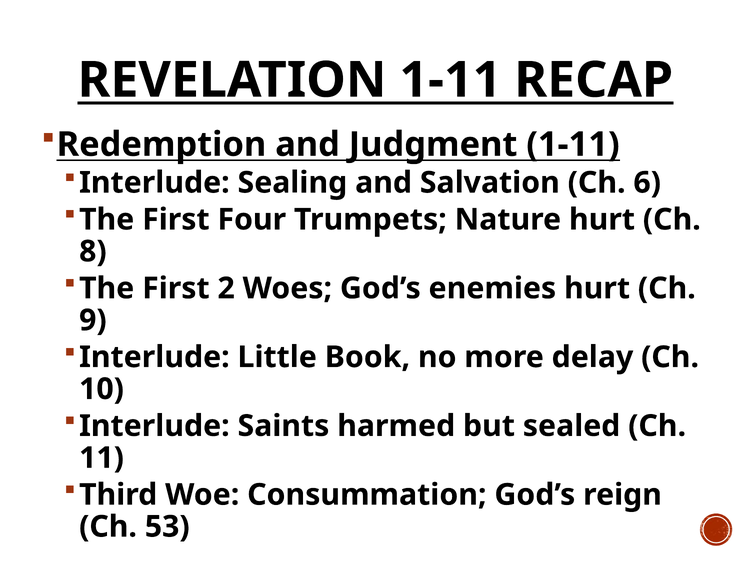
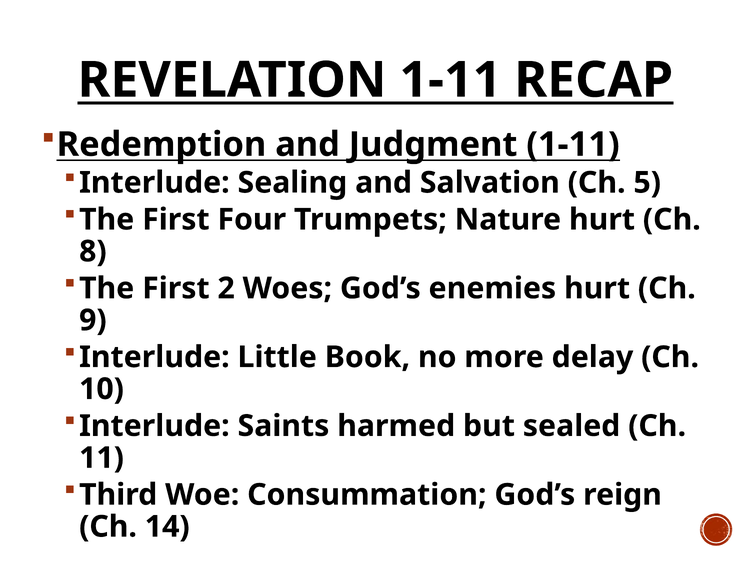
6: 6 -> 5 (647, 183)
53: 53 -> 14 (167, 527)
